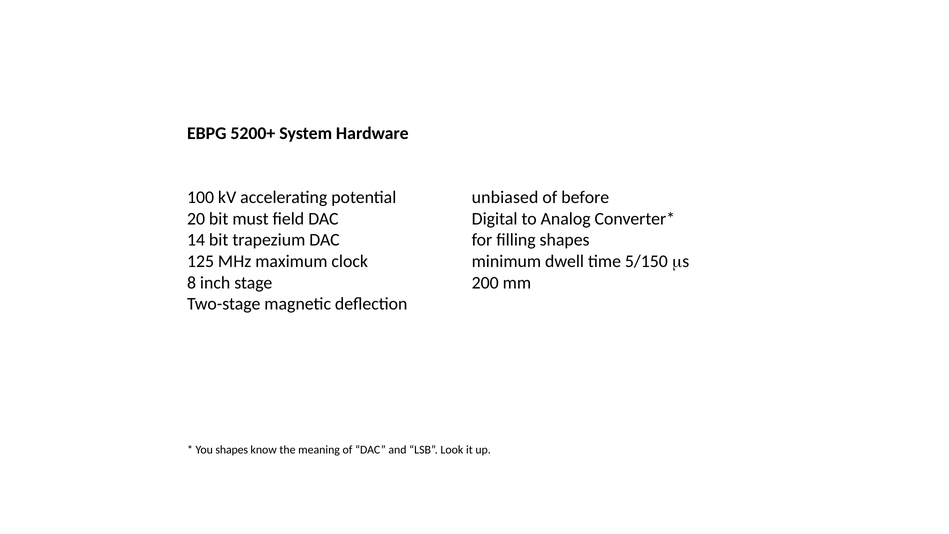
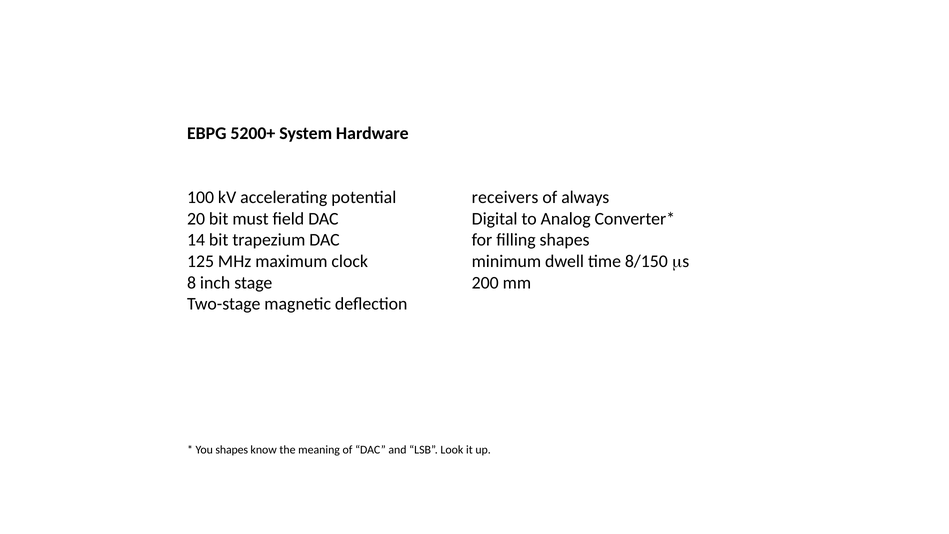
unbiased: unbiased -> receivers (505, 197)
before: before -> always (585, 197)
5/150: 5/150 -> 8/150 (646, 261)
